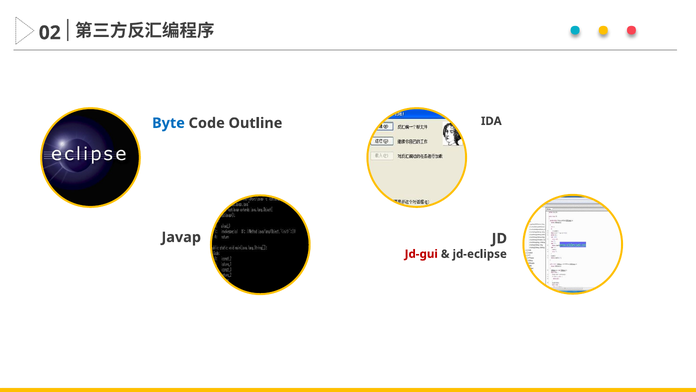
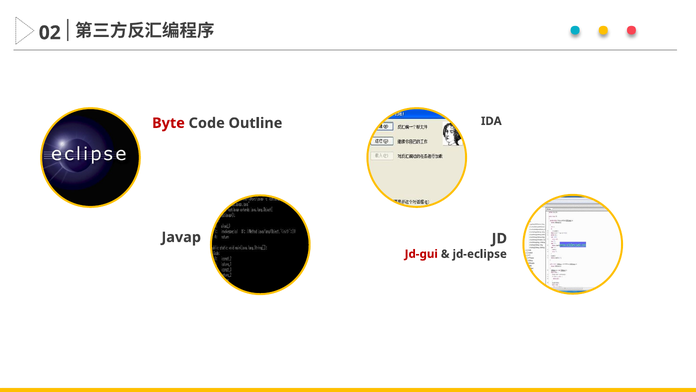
Byte colour: blue -> red (168, 123)
